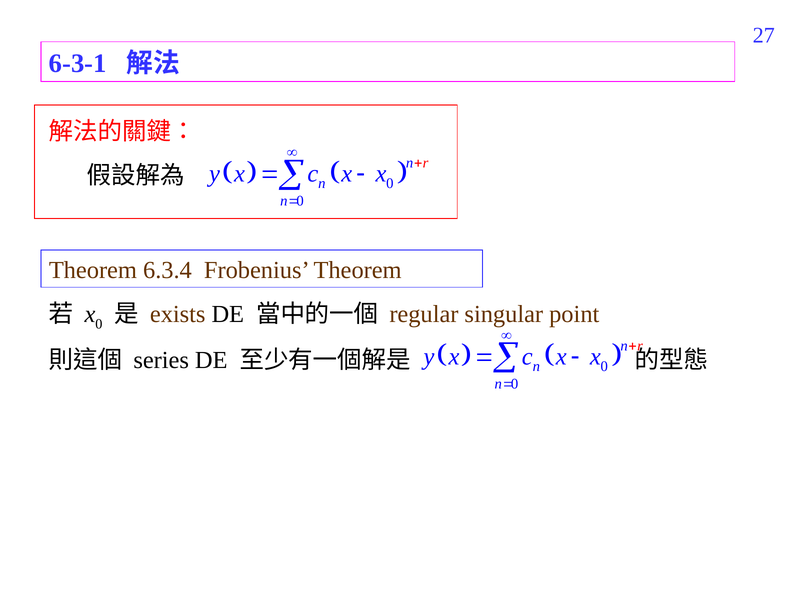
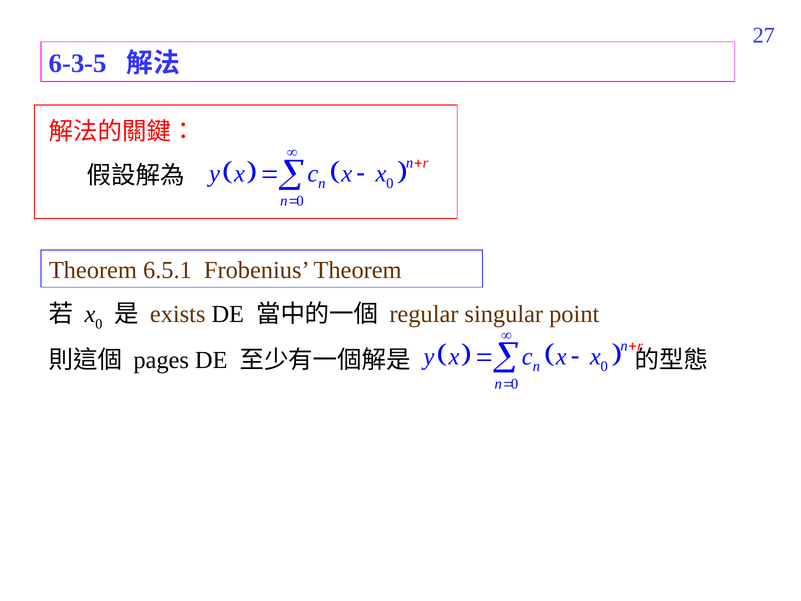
6-3-1: 6-3-1 -> 6-3-5 (78, 64)
6.3.4: 6.3.4 -> 6.5.1 (167, 270)
series: series -> pages (161, 360)
